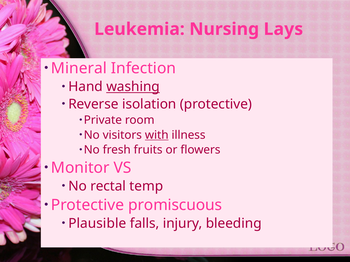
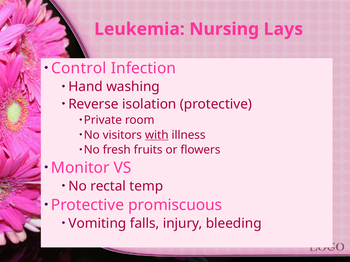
Mineral: Mineral -> Control (79, 68)
washing underline: present -> none (133, 87)
Plausible: Plausible -> Vomiting (97, 224)
